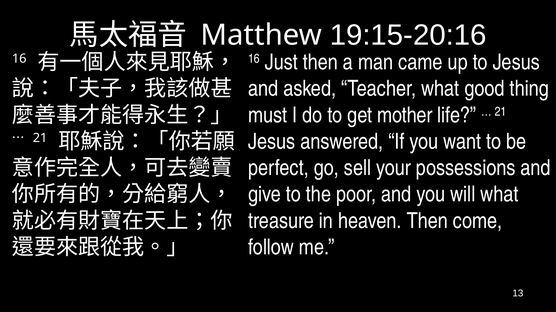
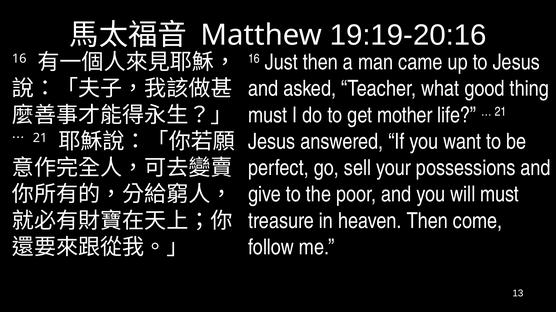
19:15-20:16: 19:15-20:16 -> 19:19-20:16 (408, 35)
will what: what -> must (500, 195)
